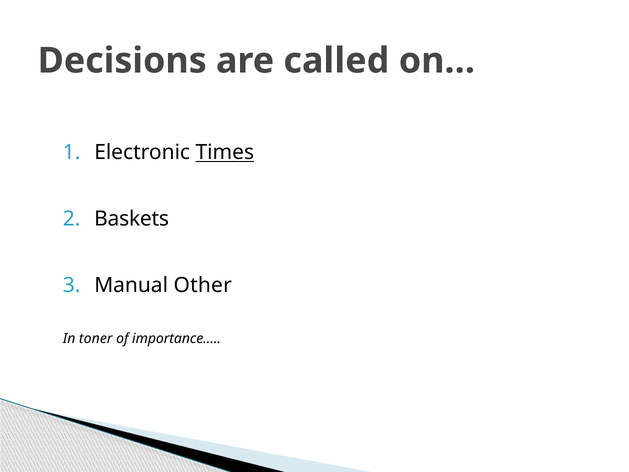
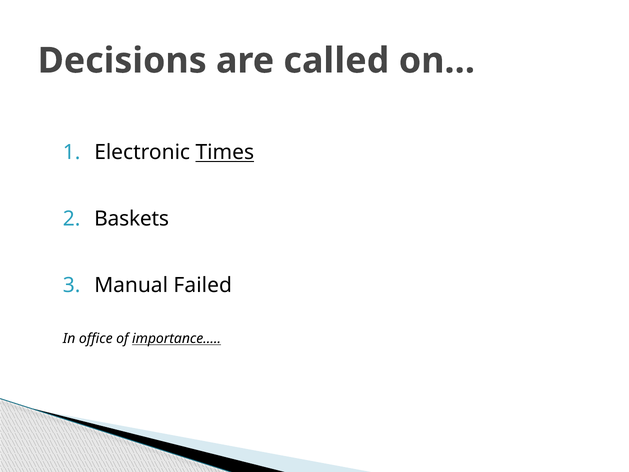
Other: Other -> Failed (203, 285)
toner: toner -> office (96, 339)
importance… underline: none -> present (177, 339)
